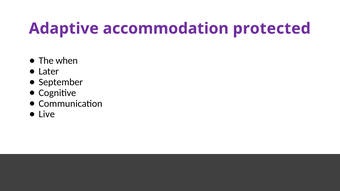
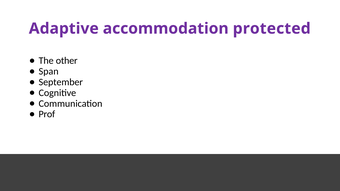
when: when -> other (67, 61)
Later: Later -> Span (49, 72)
Live: Live -> Prof (47, 114)
